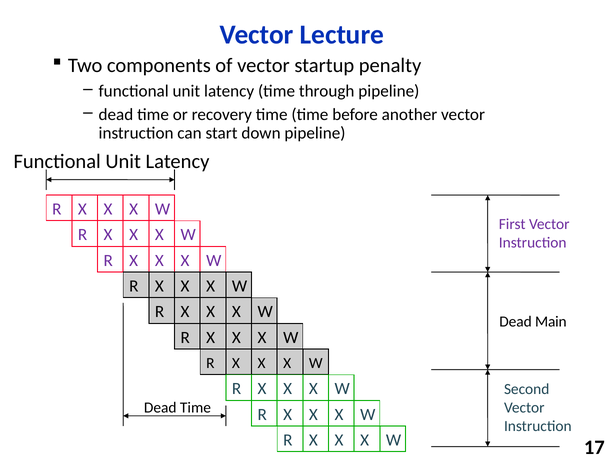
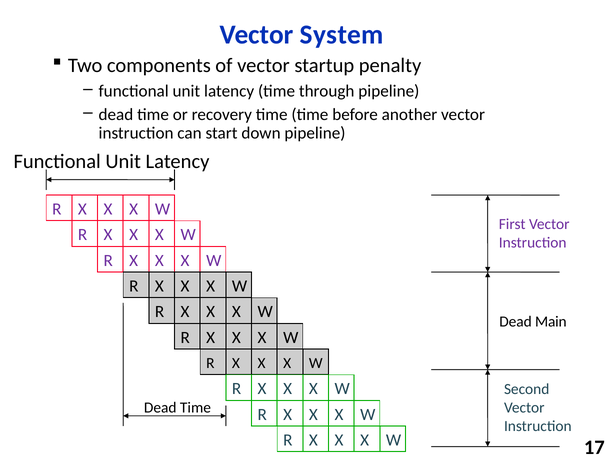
Lecture: Lecture -> System (342, 35)
